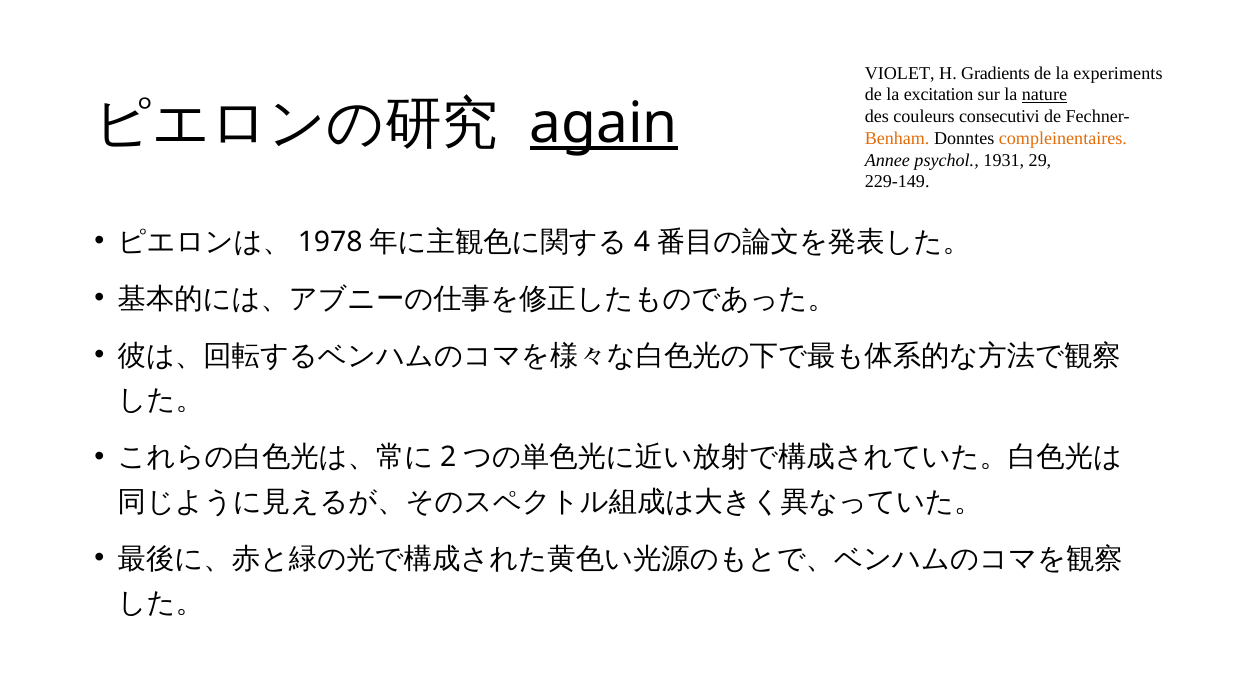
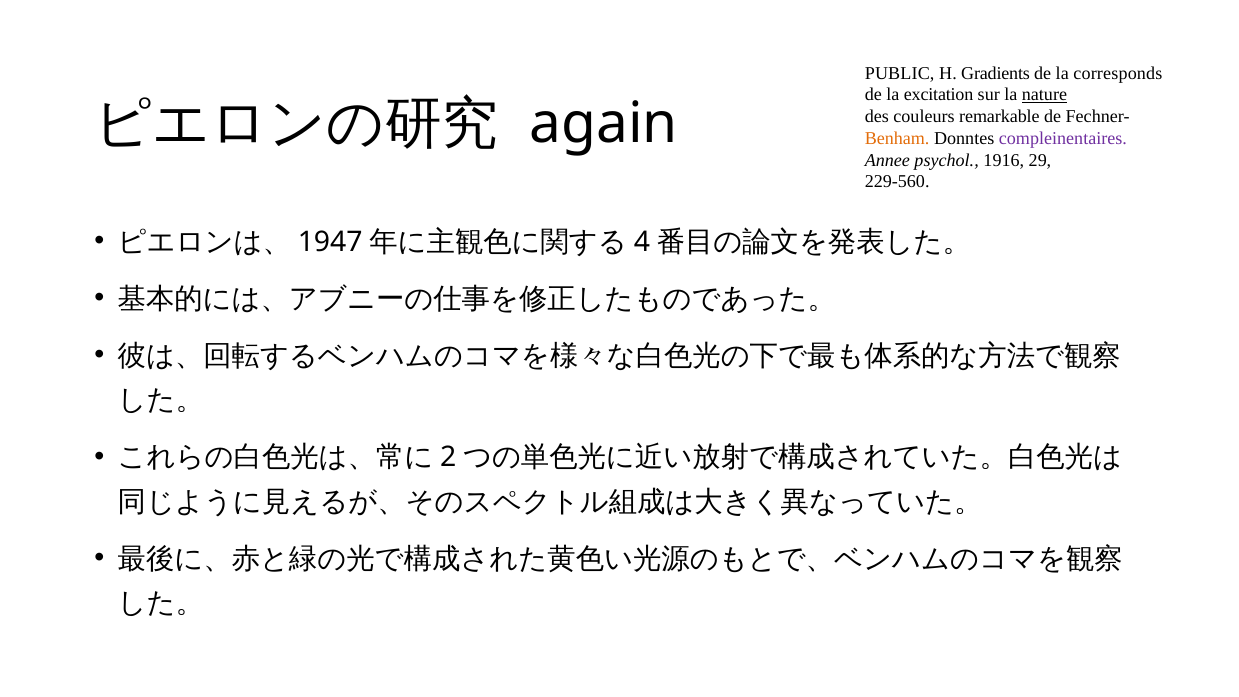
VIOLET: VIOLET -> PUBLIC (900, 73)
experiments: experiments -> corresponds (1118, 73)
again underline: present -> none (604, 124)
consecutivi: consecutivi -> remarkable (999, 117)
compleinentaires colour: orange -> purple (1063, 138)
1931: 1931 -> 1916 (1004, 160)
229-149: 229-149 -> 229-560 (897, 182)
1978: 1978 -> 1947 (330, 242)
